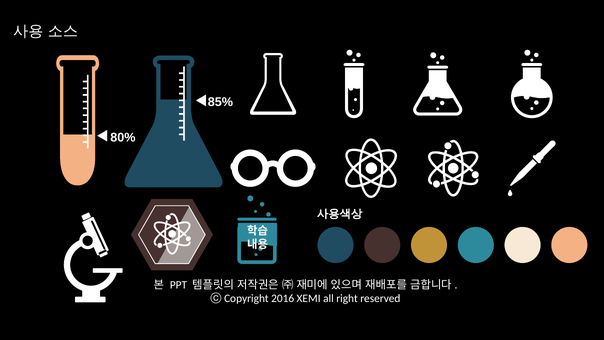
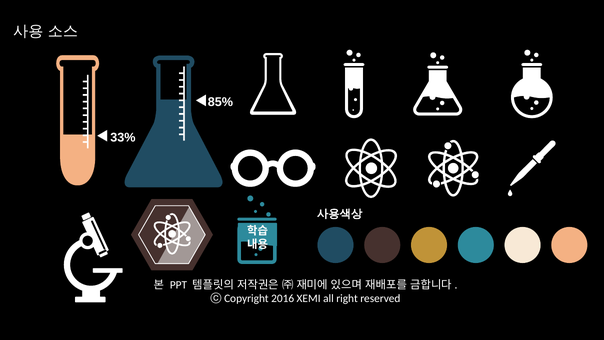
80%: 80% -> 33% (123, 137)
